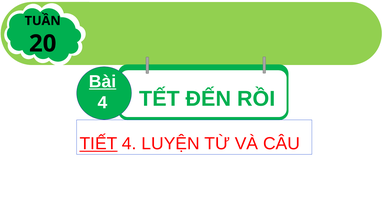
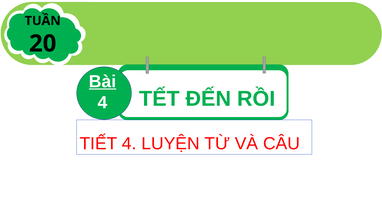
TIẾT underline: present -> none (98, 144)
